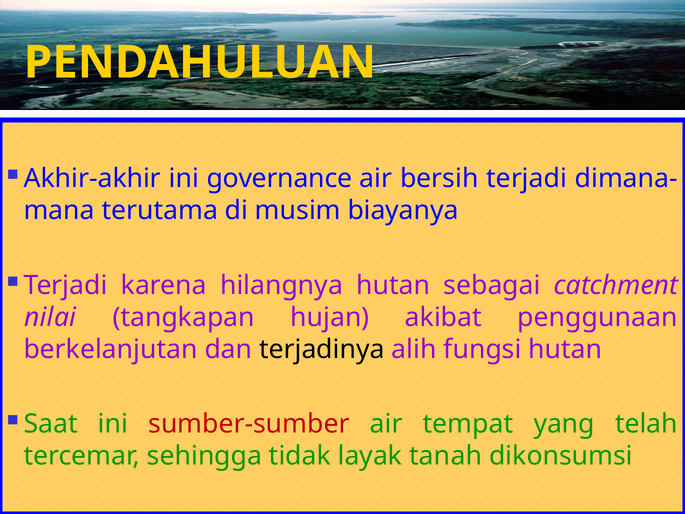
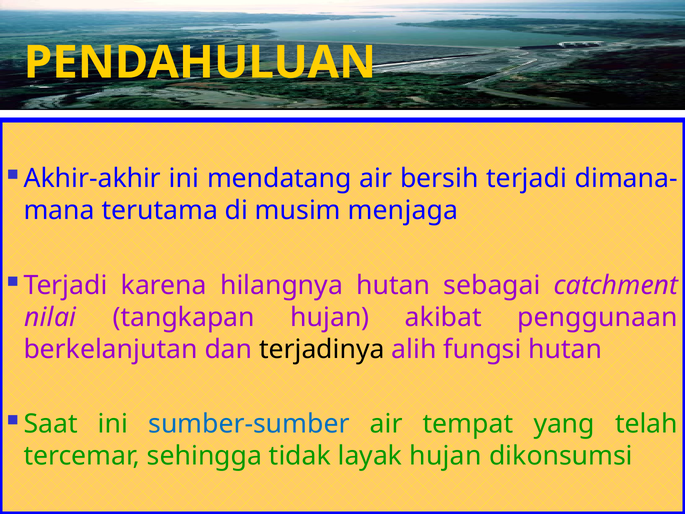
governance: governance -> mendatang (279, 178)
biayanya: biayanya -> menjaga (403, 210)
sumber-sumber colour: red -> blue (249, 424)
layak tanah: tanah -> hujan (446, 456)
